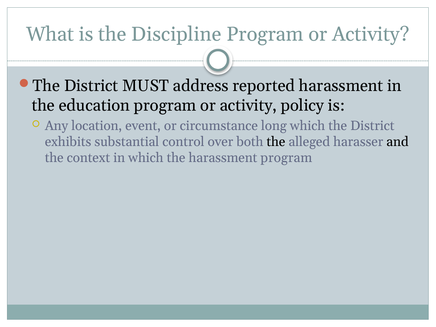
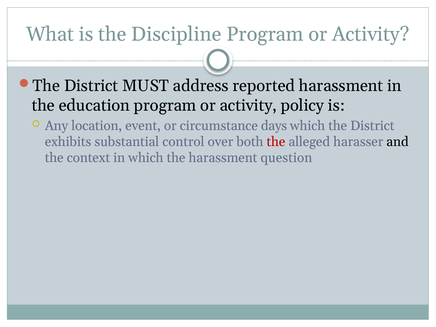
long: long -> days (274, 126)
the colour: black -> red (276, 142)
harassment program: program -> question (286, 158)
